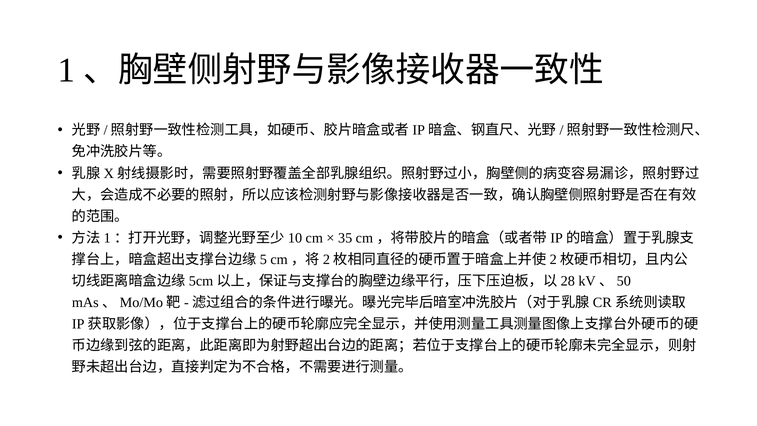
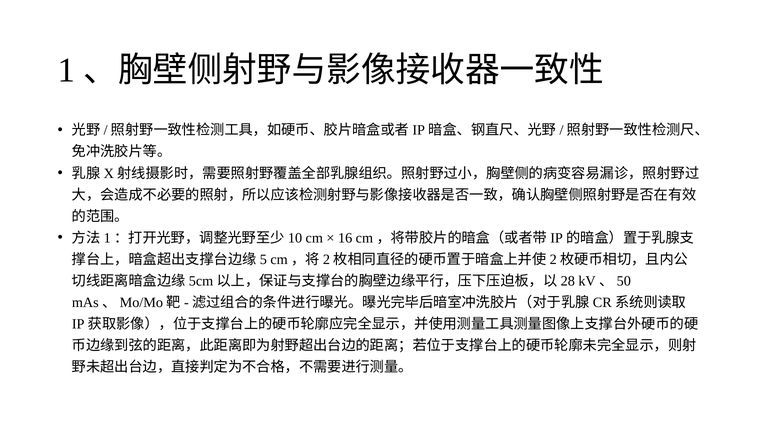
35: 35 -> 16 (345, 238)
